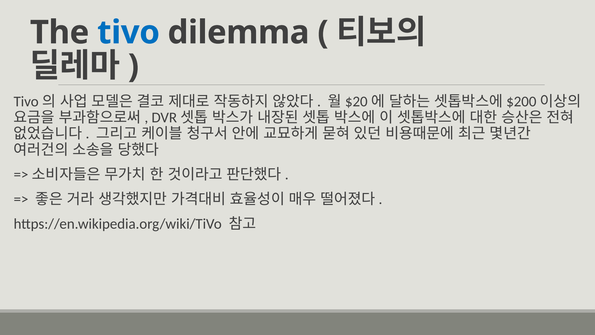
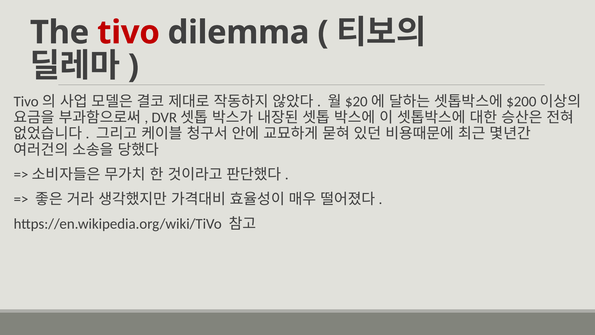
tivo colour: blue -> red (129, 32)
